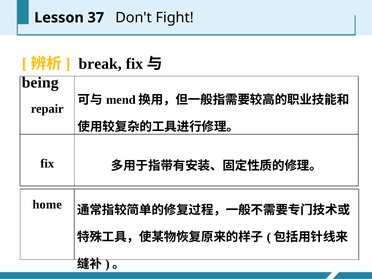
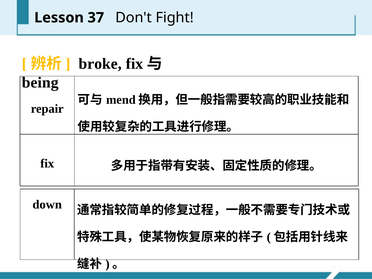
break: break -> broke (100, 64)
home: home -> down (47, 205)
